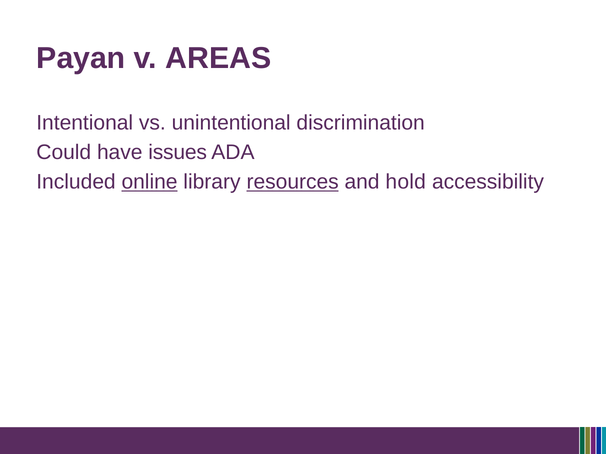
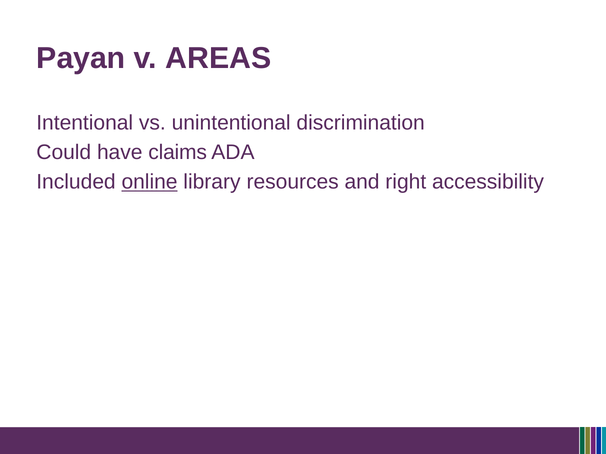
issues: issues -> claims (178, 153)
resources underline: present -> none (293, 182)
hold: hold -> right (406, 182)
